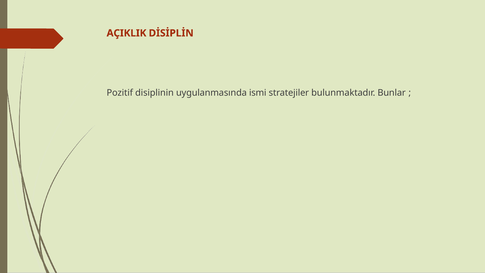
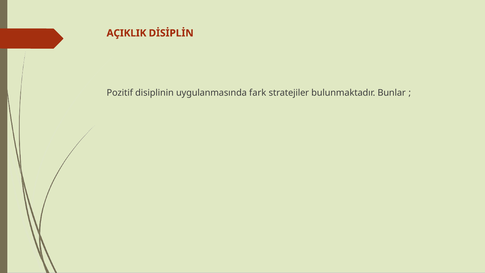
ismi: ismi -> fark (258, 93)
